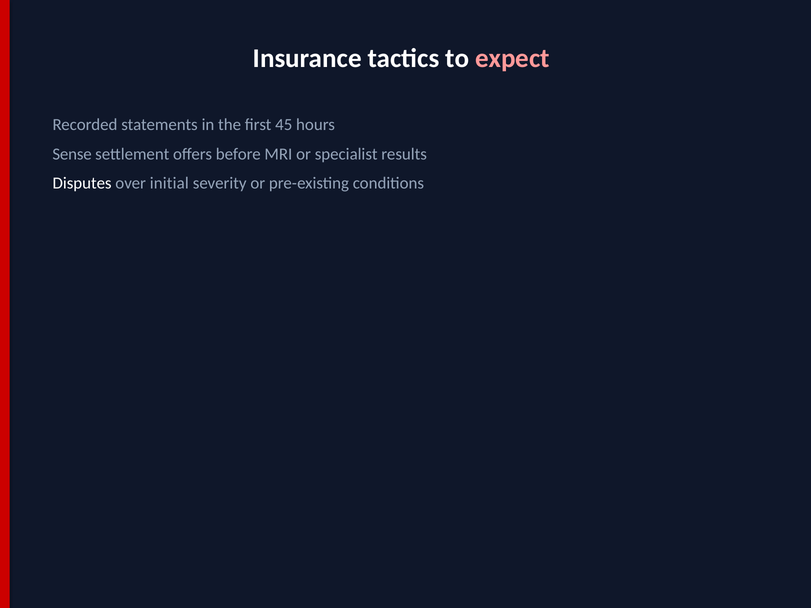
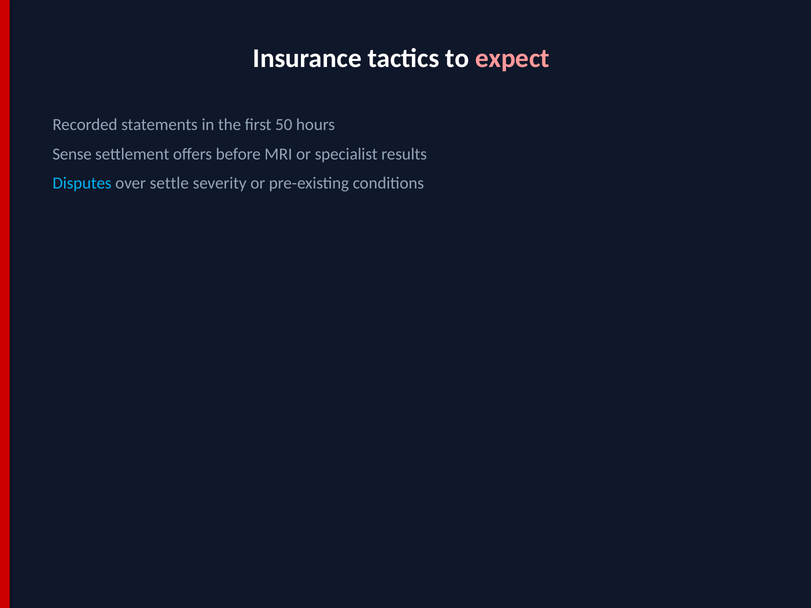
45: 45 -> 50 (284, 125)
Disputes colour: white -> light blue (82, 183)
initial: initial -> settle (169, 183)
